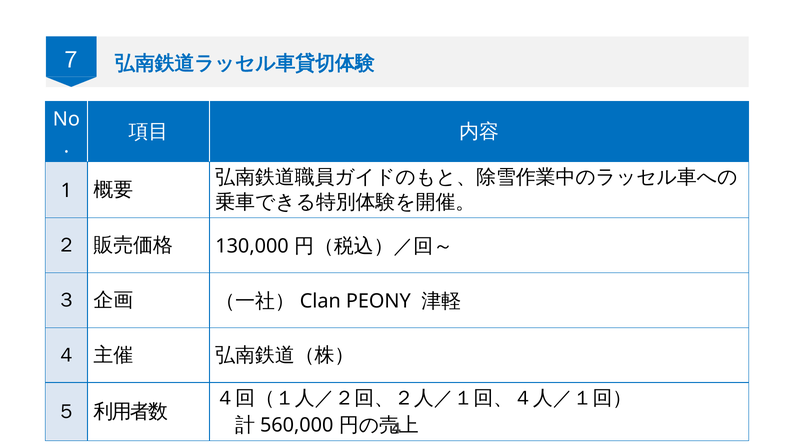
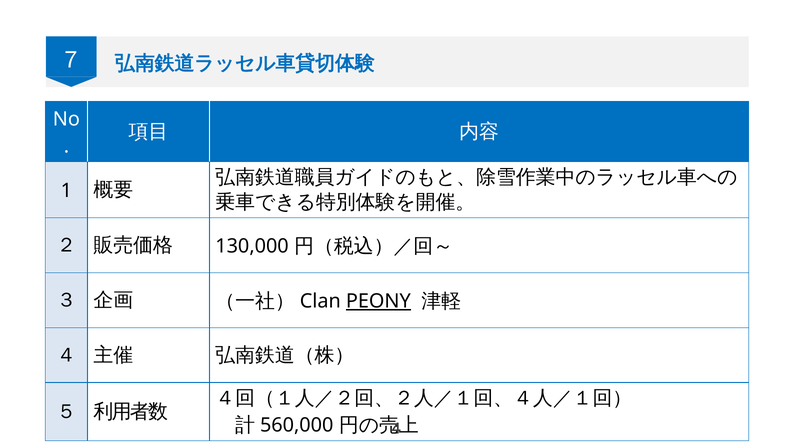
PEONY underline: none -> present (378, 301)
